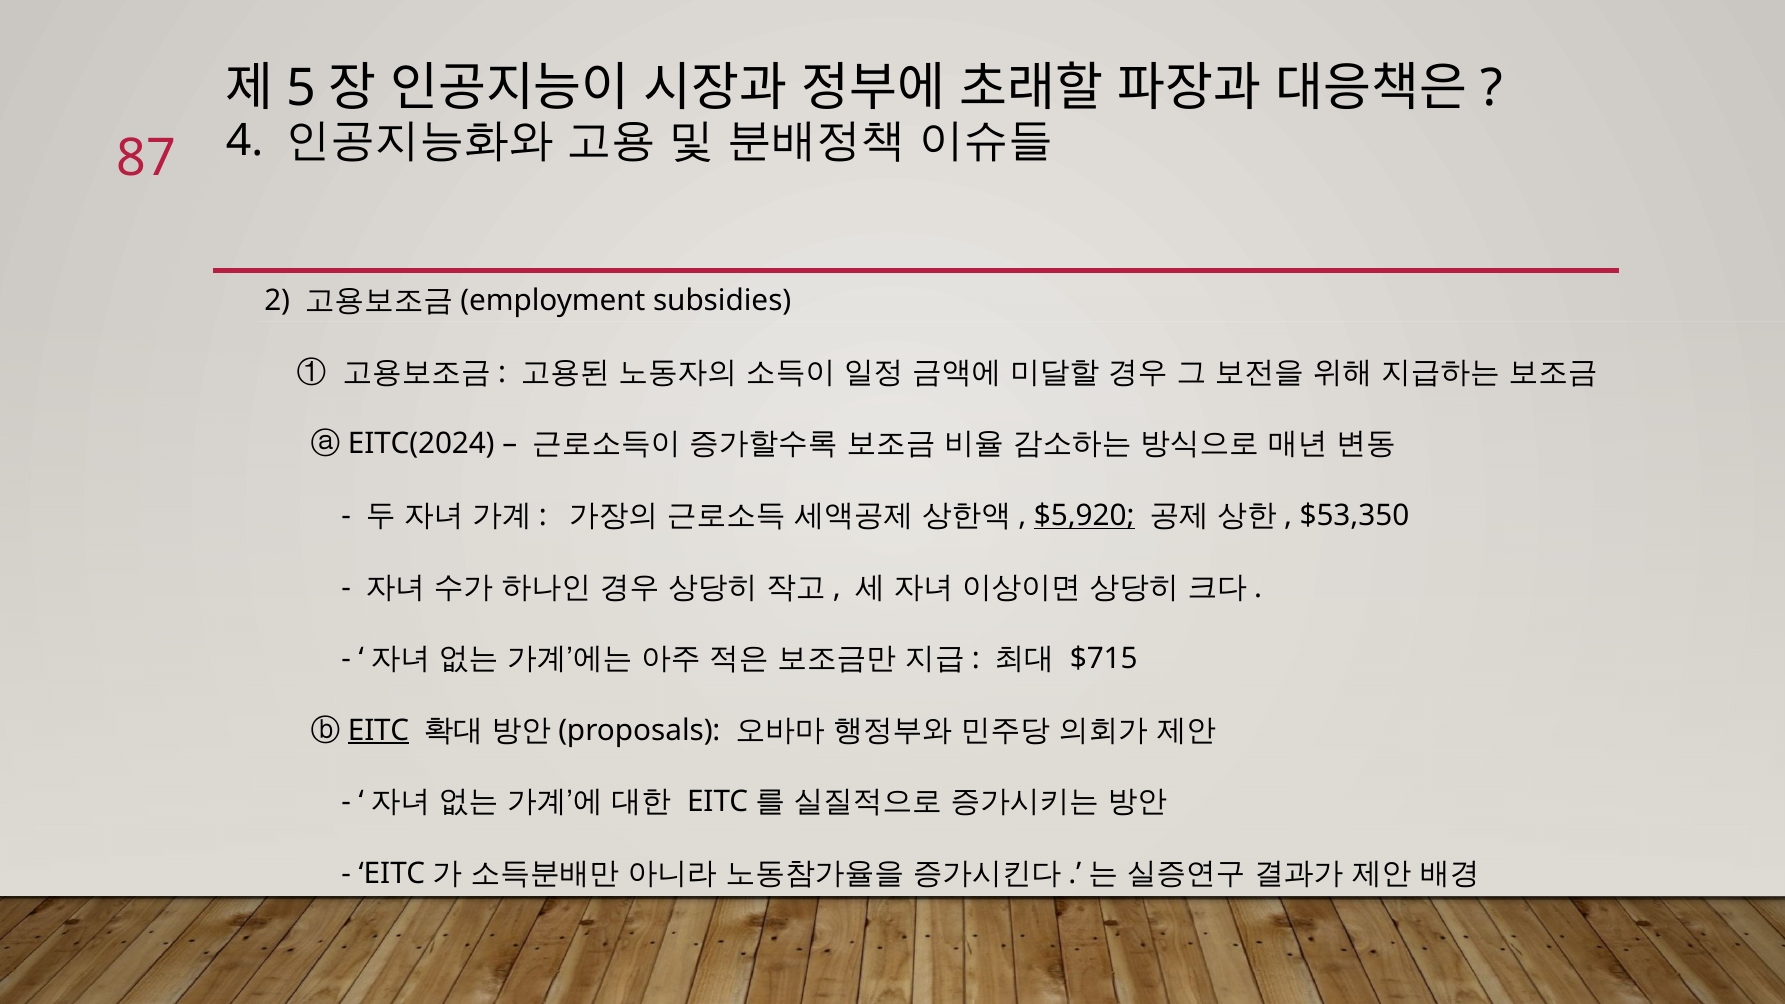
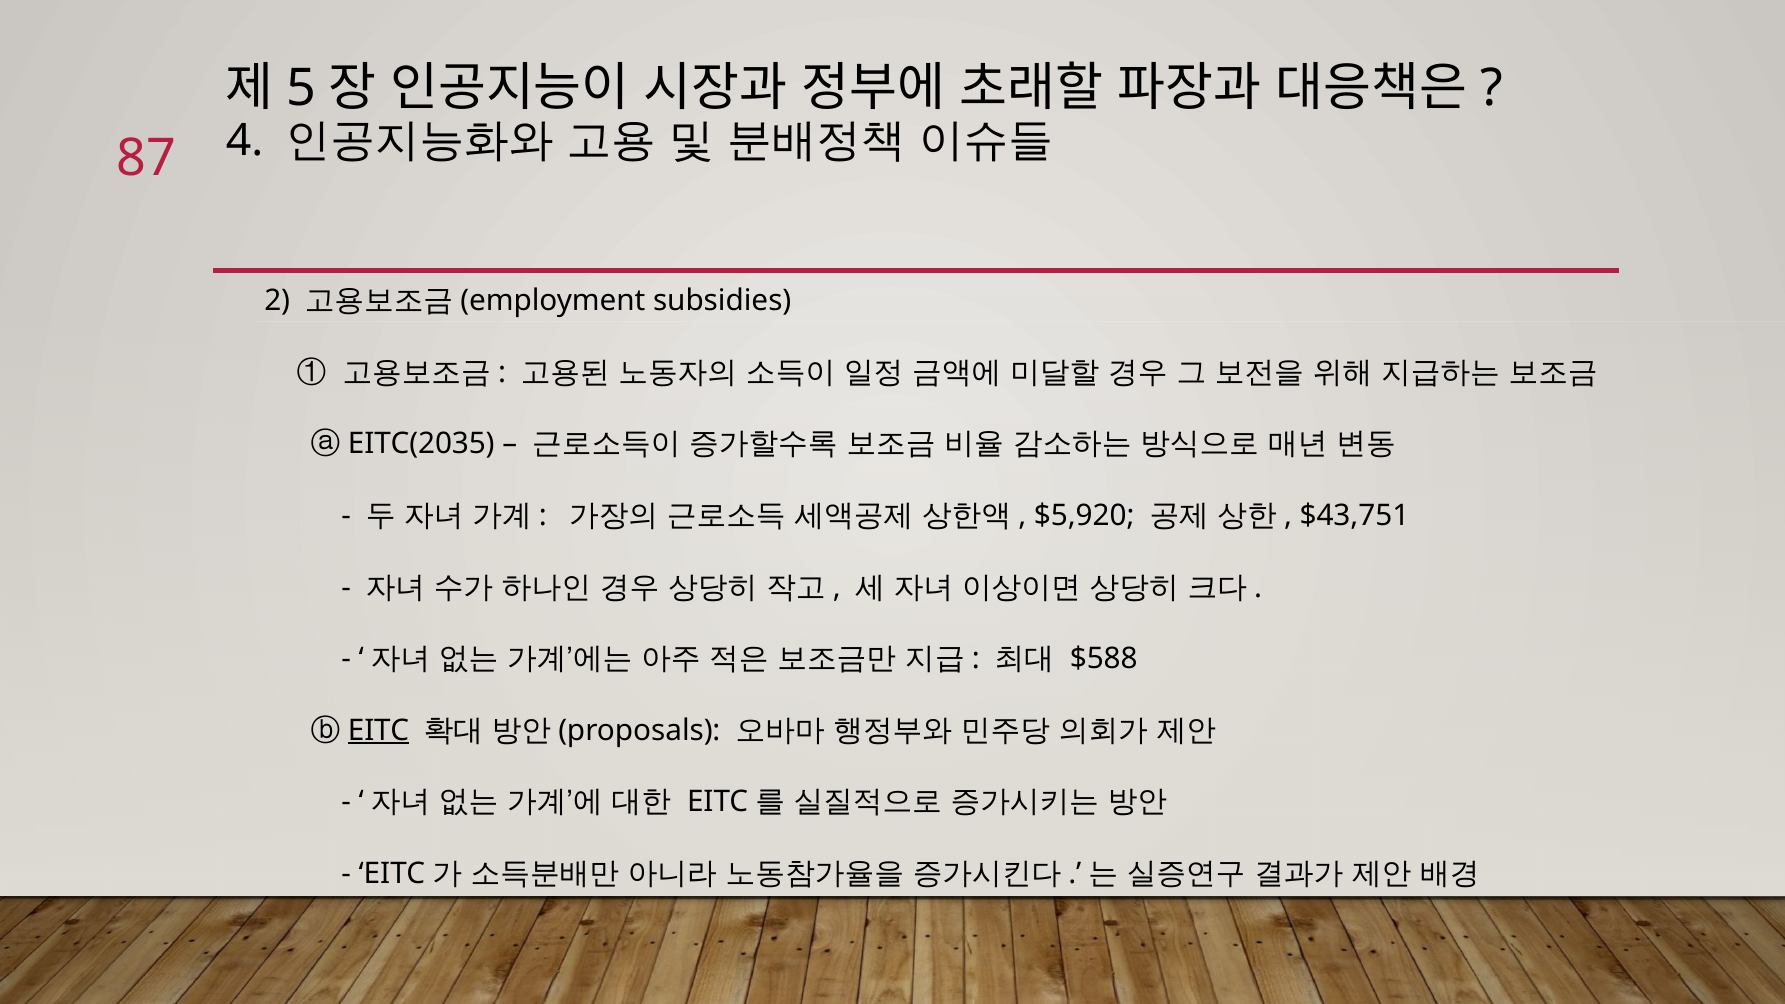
EITC(2024: EITC(2024 -> EITC(2035 (421, 444)
$5,920 underline: present -> none (1084, 516)
$53,350: $53,350 -> $43,751 (1354, 516)
$715: $715 -> $588 (1104, 659)
